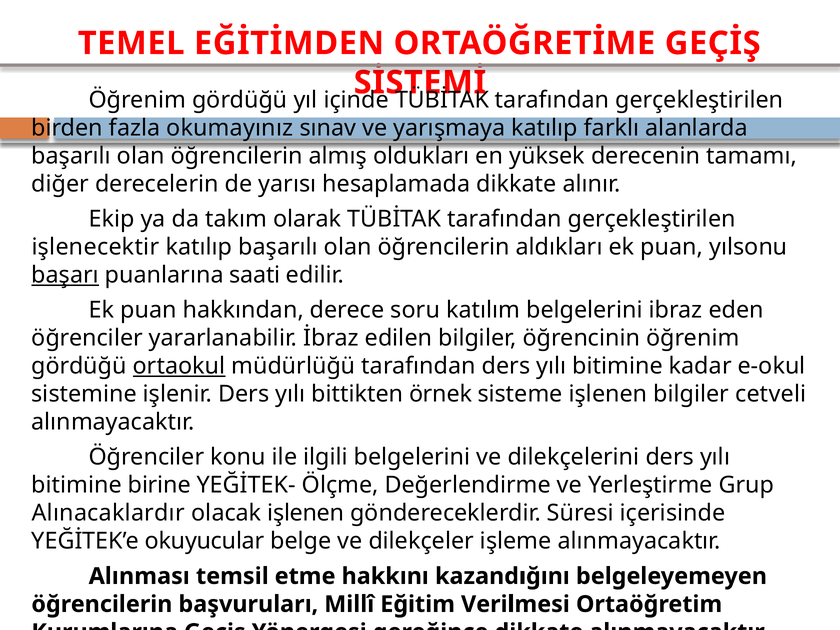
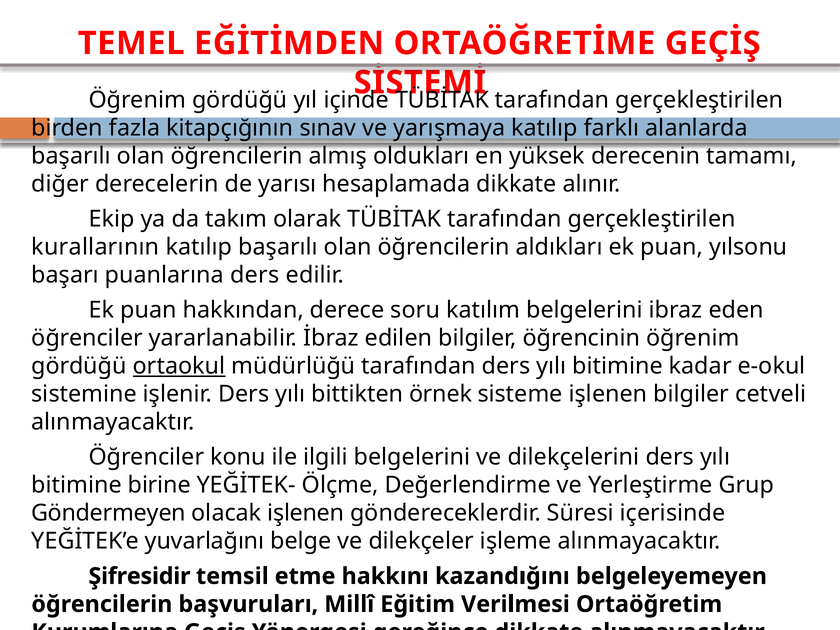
okumayınız: okumayınız -> kitapçığının (230, 128)
işlenecektir: işlenecektir -> kurallarının (95, 247)
başarı underline: present -> none (65, 275)
puanlarına saati: saati -> ders (255, 275)
Alınacaklardır: Alınacaklardır -> Göndermeyen (108, 513)
okuyucular: okuyucular -> yuvarlağını (205, 541)
Alınması: Alınması -> Şifresidir (139, 576)
